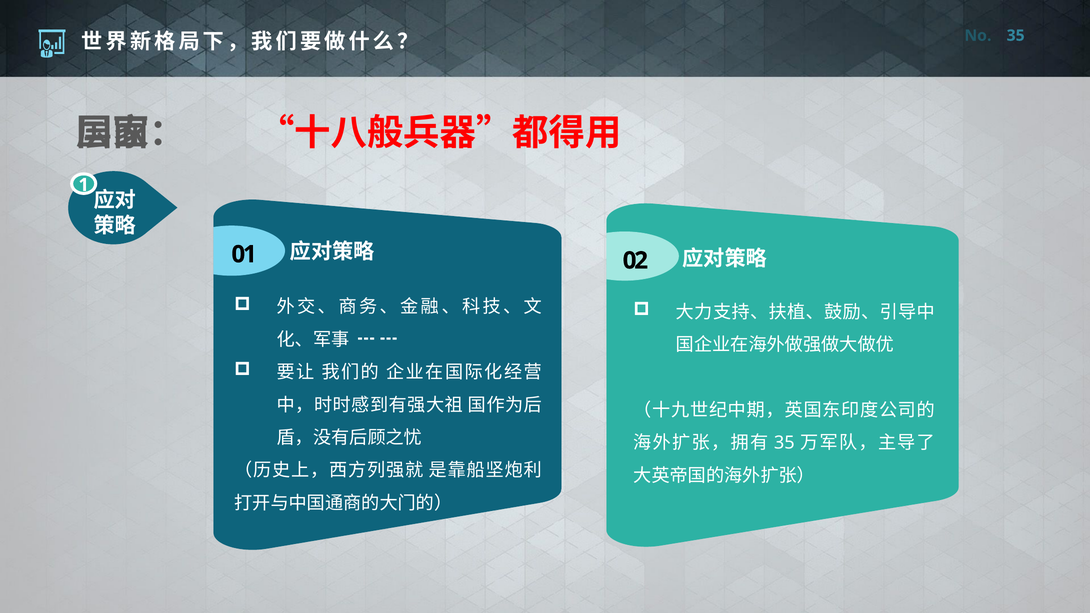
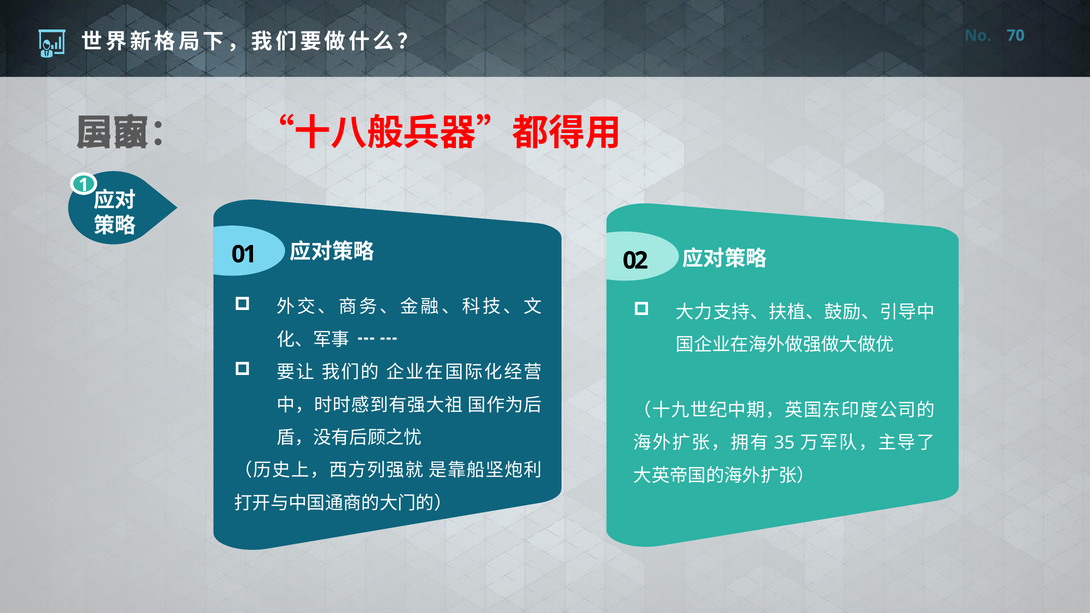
35: 35 -> 70 (1016, 36)
